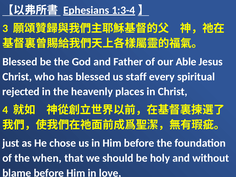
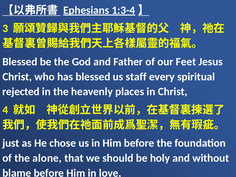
Able: Able -> Feet (186, 62)
when: when -> alone (47, 158)
